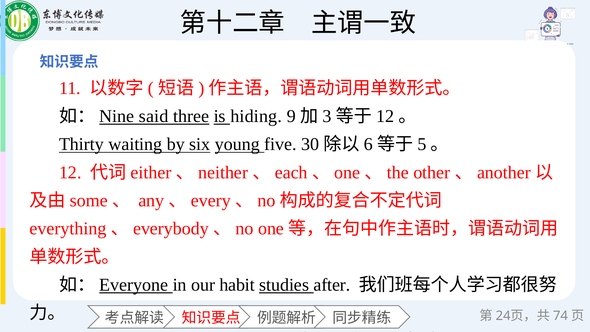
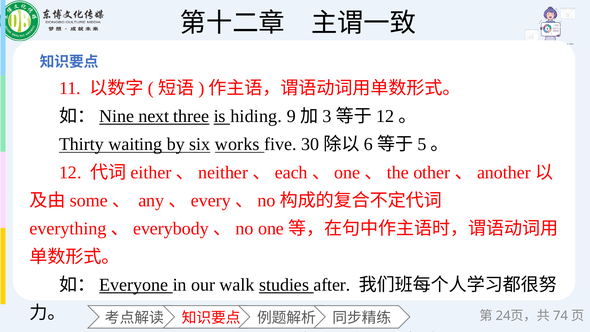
said: said -> next (154, 116)
young: young -> works (237, 144)
habit: habit -> walk (237, 285)
